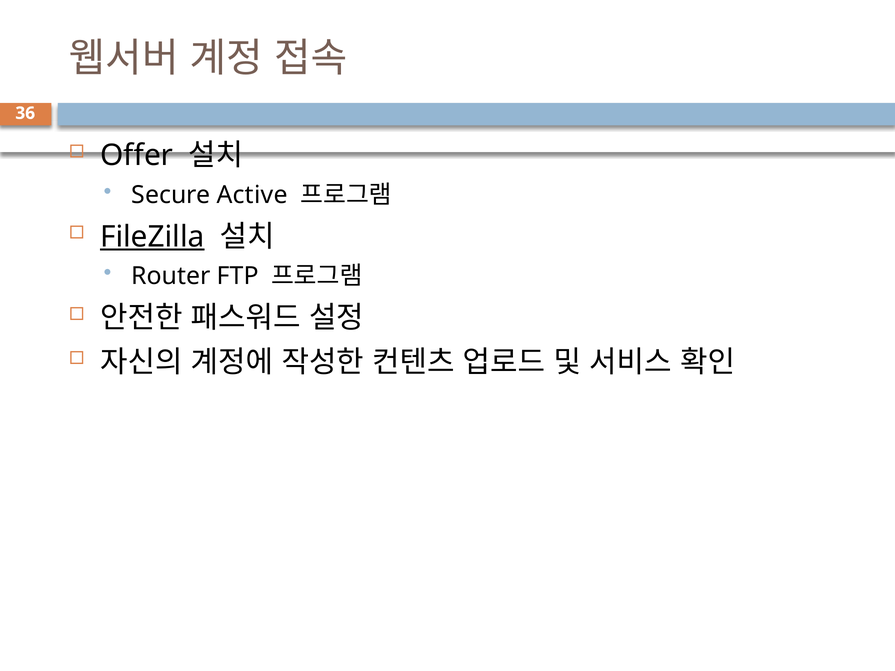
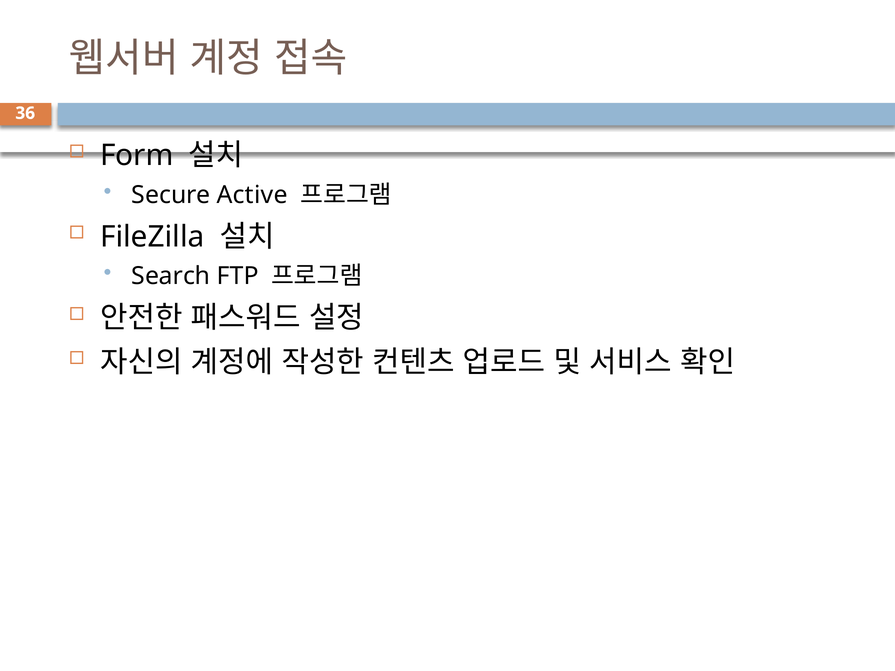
Offer: Offer -> Form (137, 156)
FileZilla underline: present -> none (152, 237)
Router: Router -> Search (171, 276)
